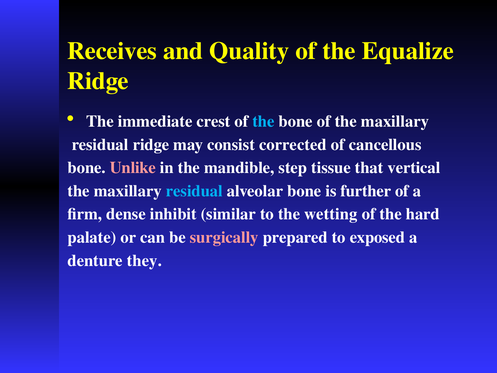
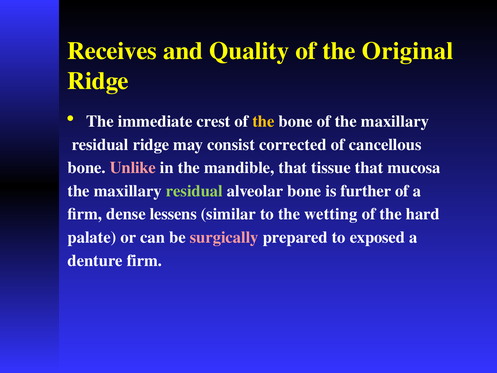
Equalize: Equalize -> Original (408, 51)
the colour: light blue -> yellow (263, 121)
mandible step: step -> that (293, 168)
vertical: vertical -> mucosa (414, 168)
residual colour: light blue -> light green (194, 191)
inhibit: inhibit -> lessens (173, 214)
denture they: they -> firm (144, 260)
